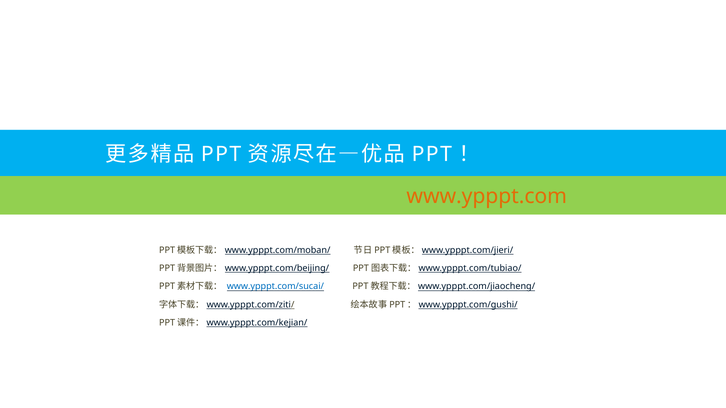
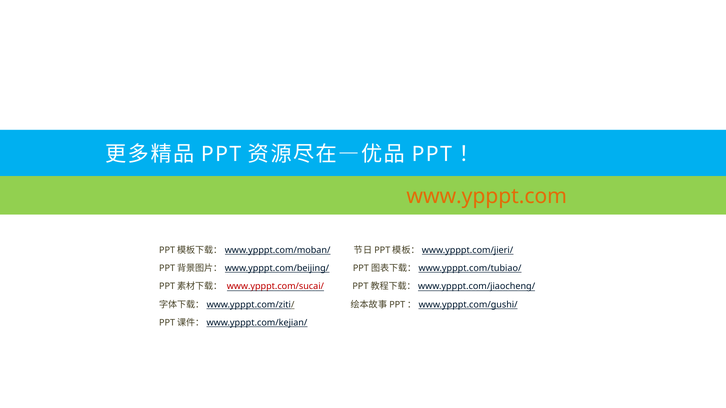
www.ypppt.com/sucai/ colour: blue -> red (275, 287)
